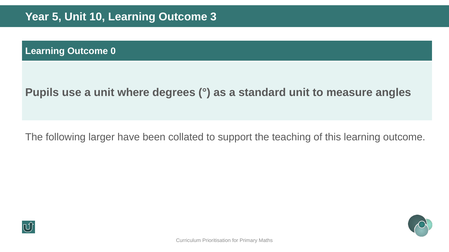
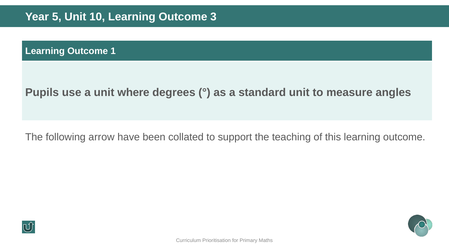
0: 0 -> 1 (113, 51)
larger: larger -> arrow (102, 137)
